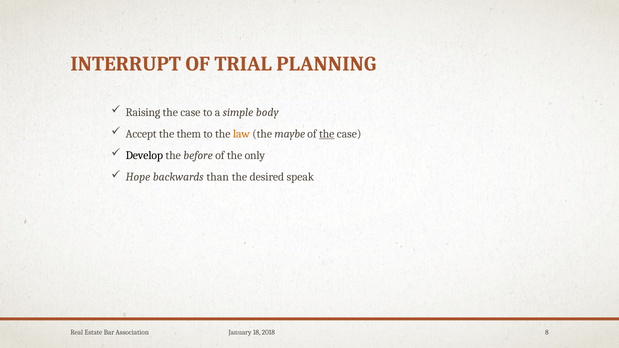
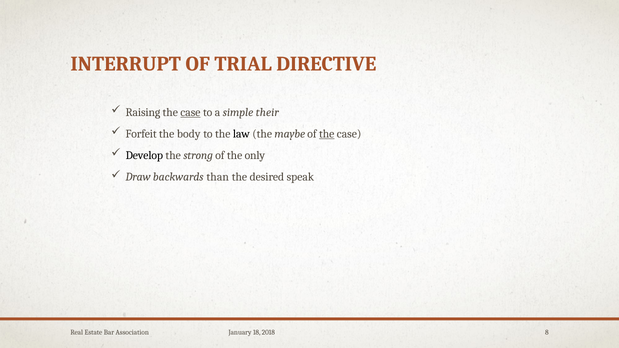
PLANNING: PLANNING -> DIRECTIVE (326, 64)
case underline: none -> present (190, 112)
body: body -> their (267, 112)
Accept: Accept -> Forfeit (141, 134)
them: them -> body (189, 134)
law colour: orange -> black (241, 134)
before: before -> strong (198, 156)
Hope: Hope -> Draw (138, 177)
